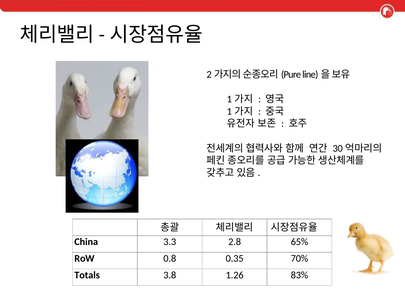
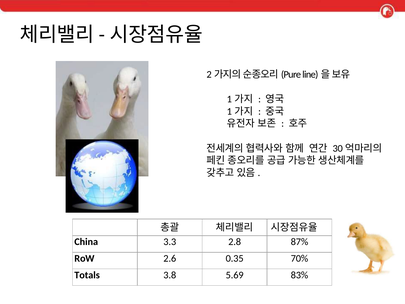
65%: 65% -> 87% (300, 242)
0.8: 0.8 -> 2.6 (170, 258)
1.26: 1.26 -> 5.69 (235, 275)
